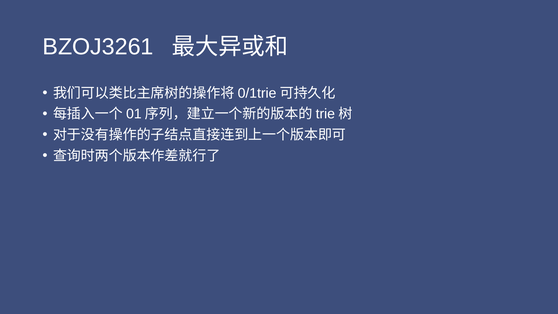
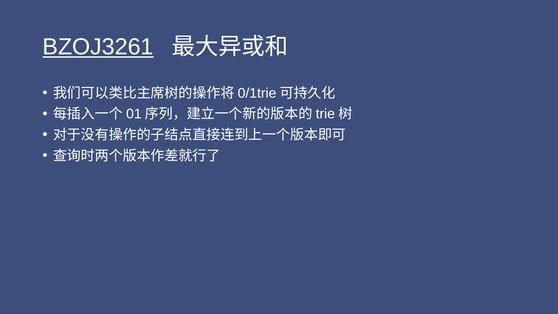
BZOJ3261 underline: none -> present (98, 47)
